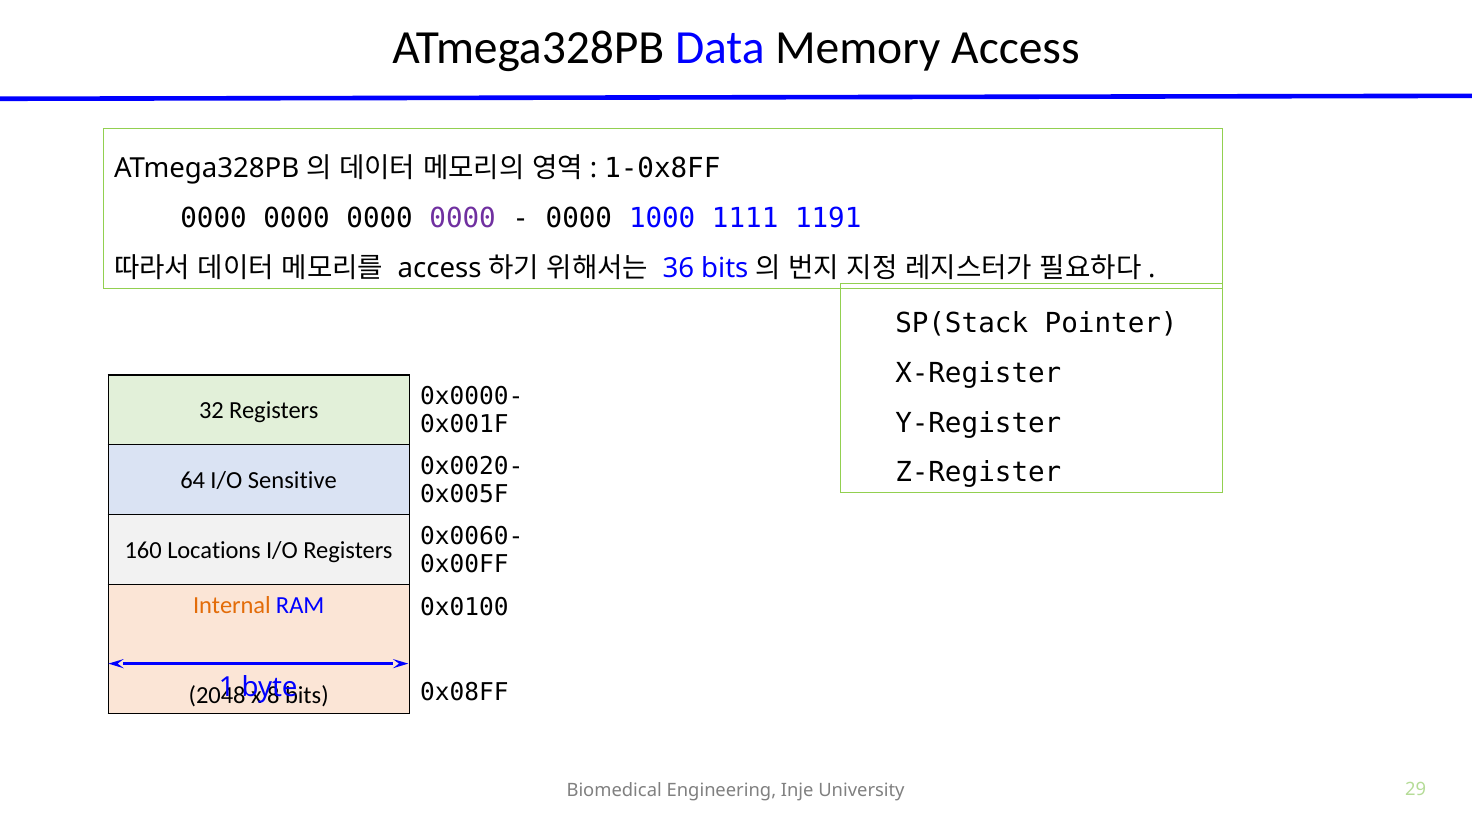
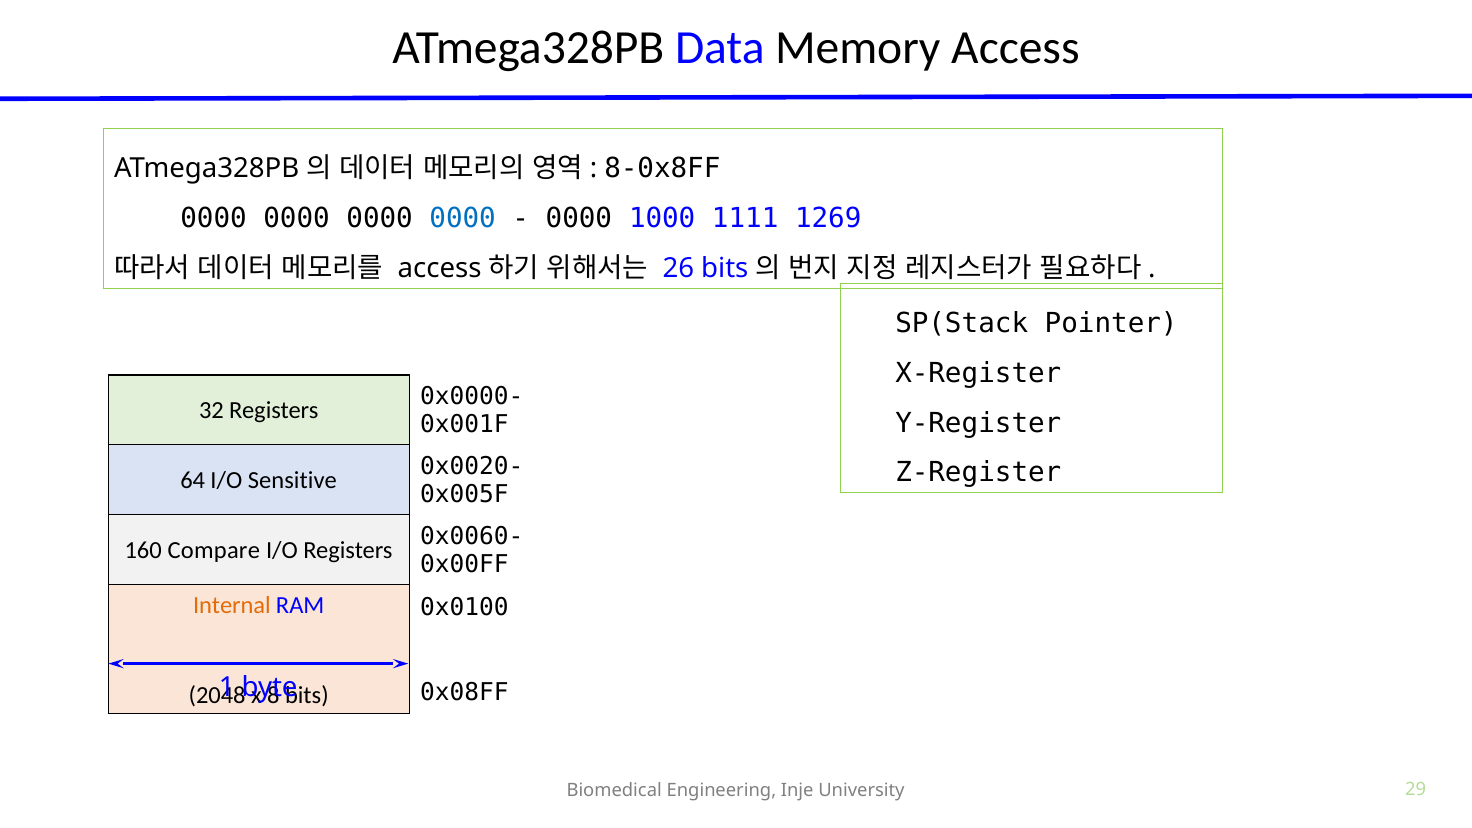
1-0x8FF: 1-0x8FF -> 8-0x8FF (662, 169)
0000 colour: purple -> blue (463, 218)
1191: 1191 -> 1269 (828, 218)
36: 36 -> 26 (678, 268)
Locations: Locations -> Compare (214, 550)
